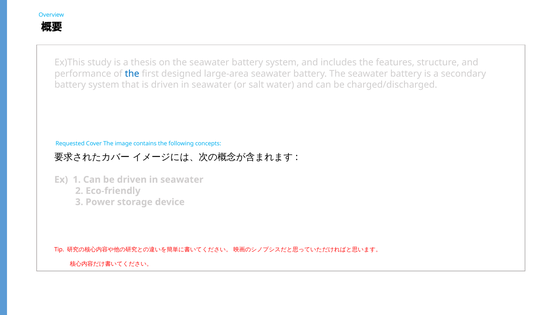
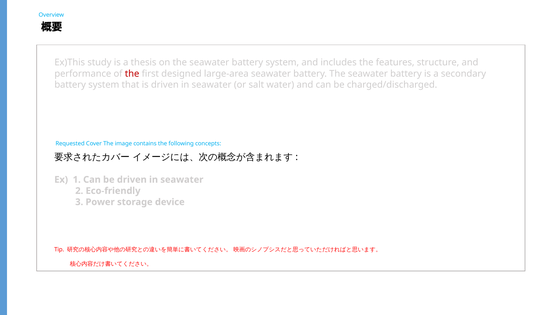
the colour: blue -> red (132, 74)
